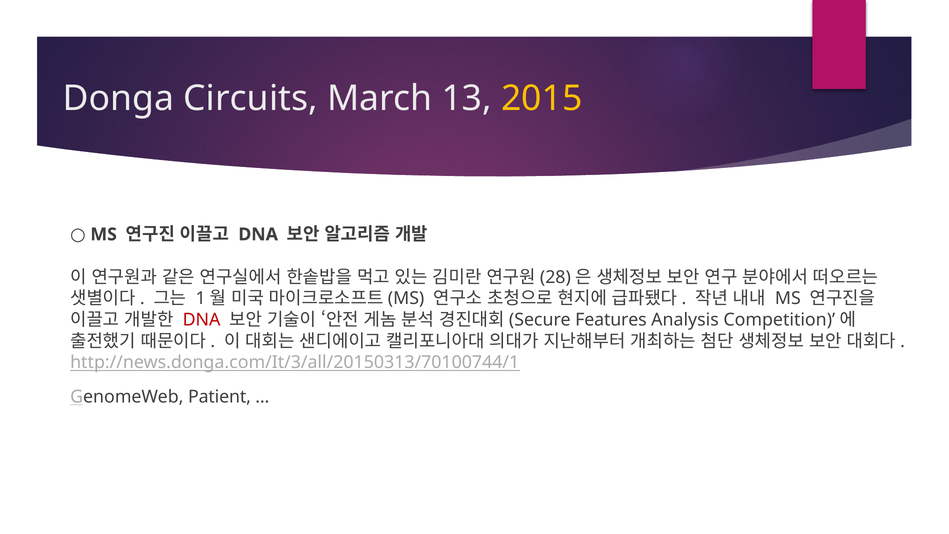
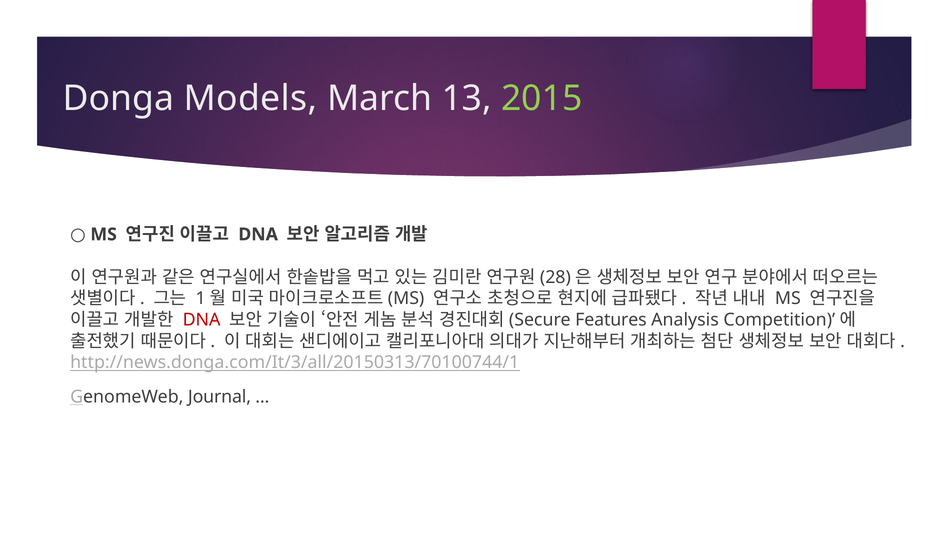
Circuits: Circuits -> Models (250, 98)
2015 colour: yellow -> light green (542, 98)
Patient: Patient -> Journal (219, 397)
